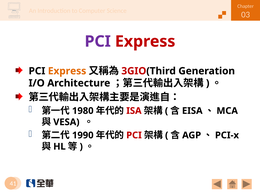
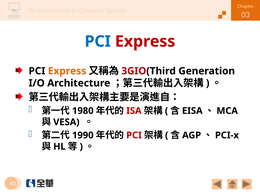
PCI colour: purple -> blue (98, 41)
